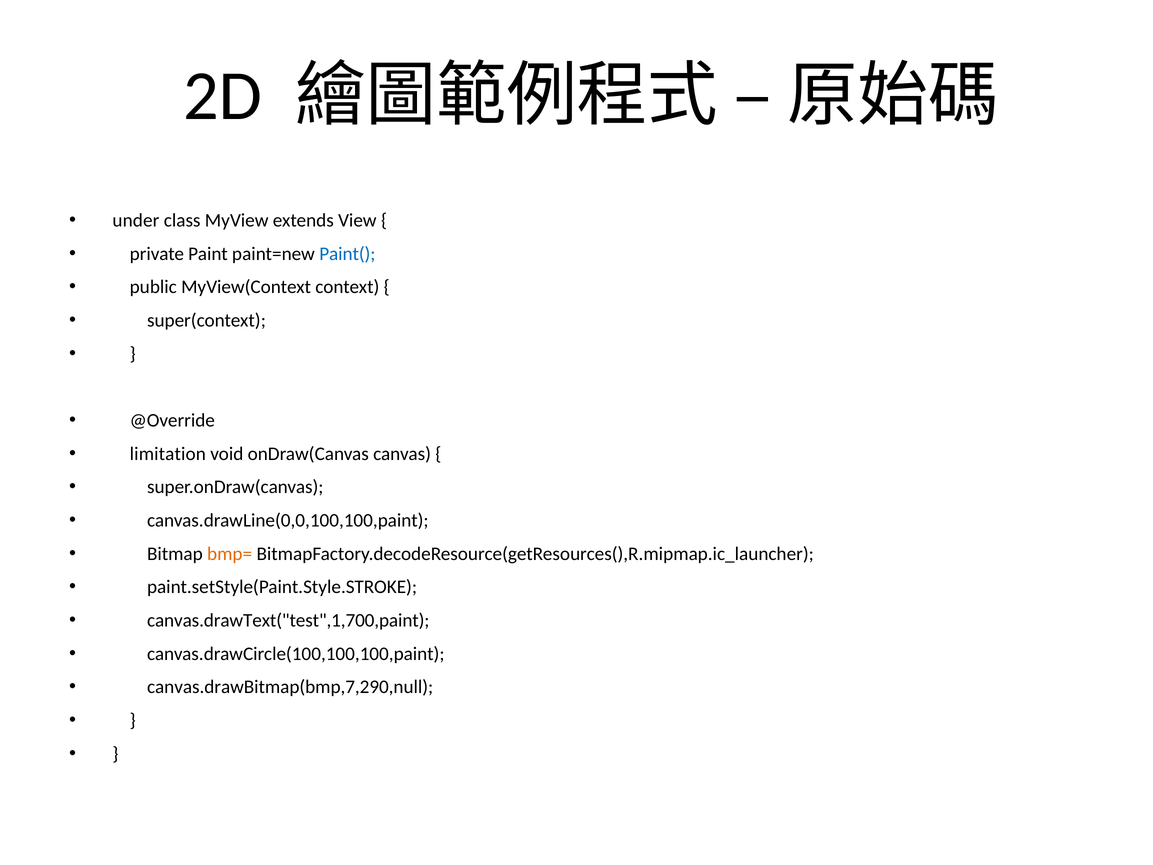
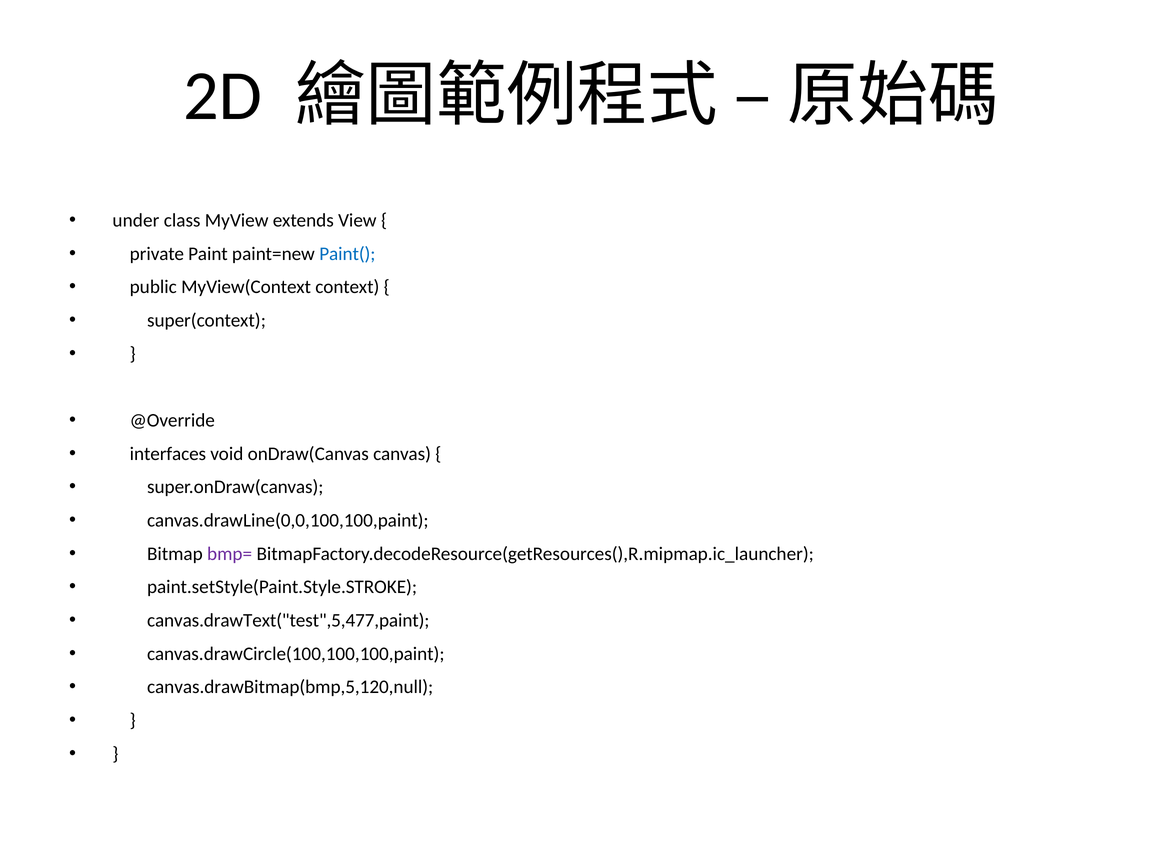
limitation: limitation -> interfaces (168, 454)
bmp= colour: orange -> purple (230, 554)
canvas.drawText("test",1,700,paint: canvas.drawText("test",1,700,paint -> canvas.drawText("test",5,477,paint (288, 620)
canvas.drawBitmap(bmp,7,290,null: canvas.drawBitmap(bmp,7,290,null -> canvas.drawBitmap(bmp,5,120,null (290, 687)
